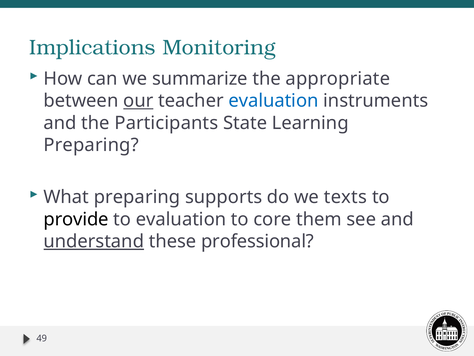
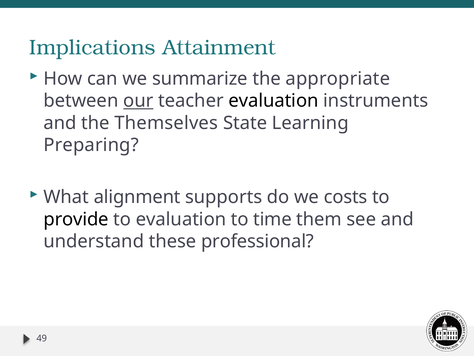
Monitoring: Monitoring -> Attainment (219, 48)
evaluation colour: blue -> black (273, 101)
Participants: Participants -> Themselves (166, 123)
What preparing: preparing -> alignment (137, 197)
texts: texts -> costs (346, 197)
core: core -> time (273, 219)
understand underline: present -> none (94, 241)
